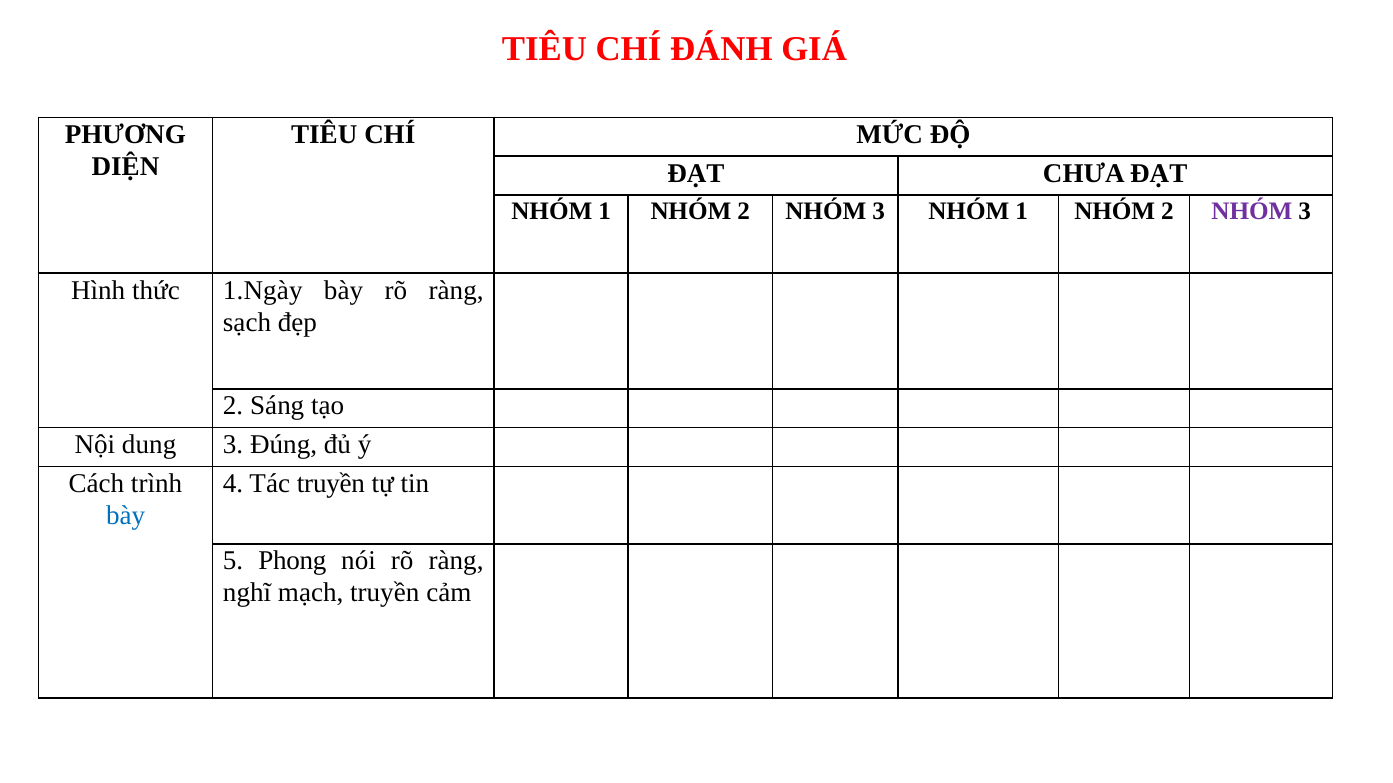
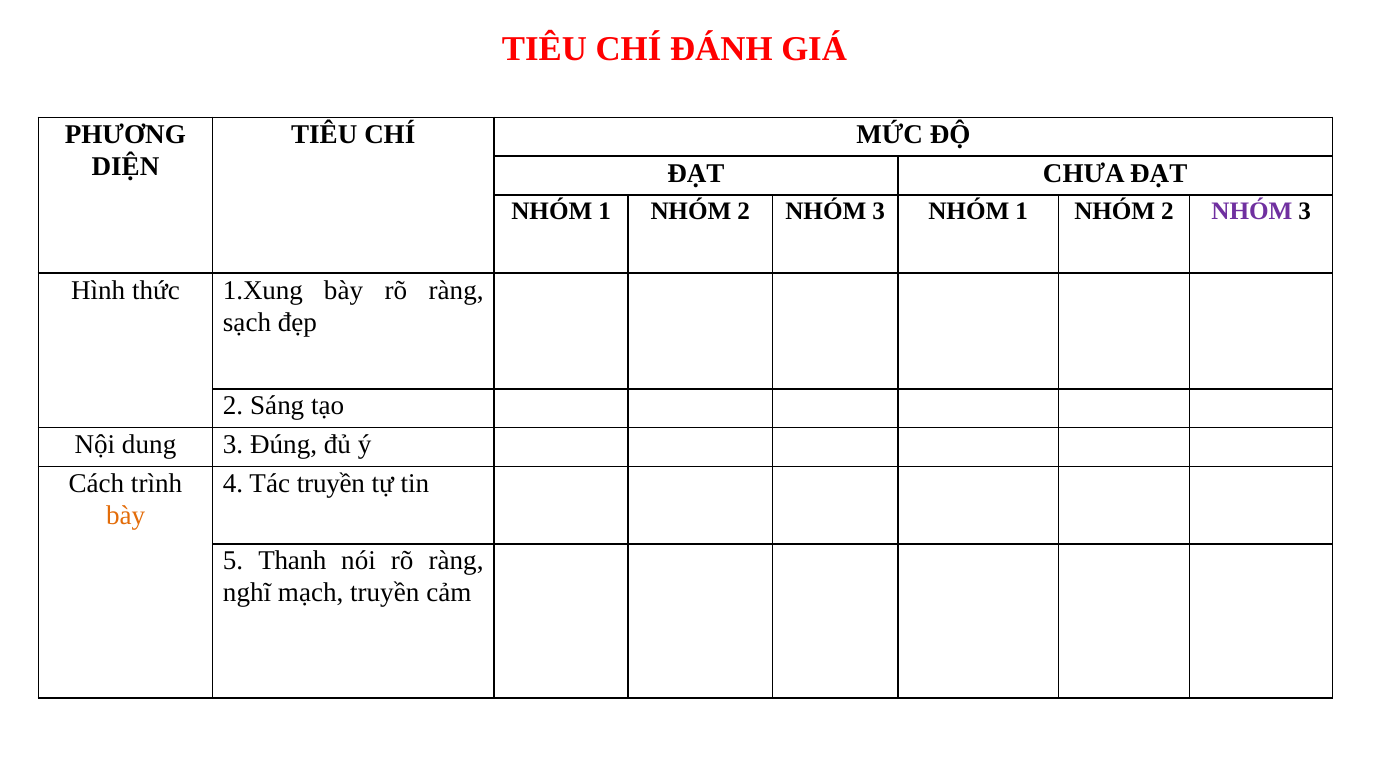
1.Ngày: 1.Ngày -> 1.Xung (263, 290)
bày colour: blue -> orange (126, 516)
Phong: Phong -> Thanh (292, 561)
